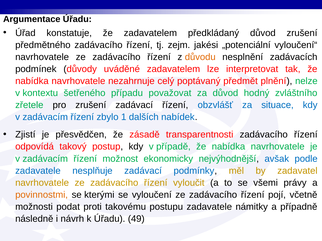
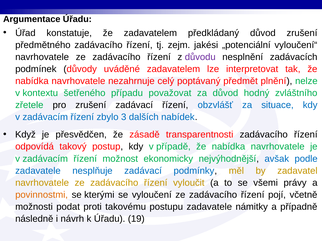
důvodu colour: orange -> purple (200, 57)
1: 1 -> 3 (124, 117)
Zjistí: Zjistí -> Když (25, 135)
49: 49 -> 19 (136, 219)
